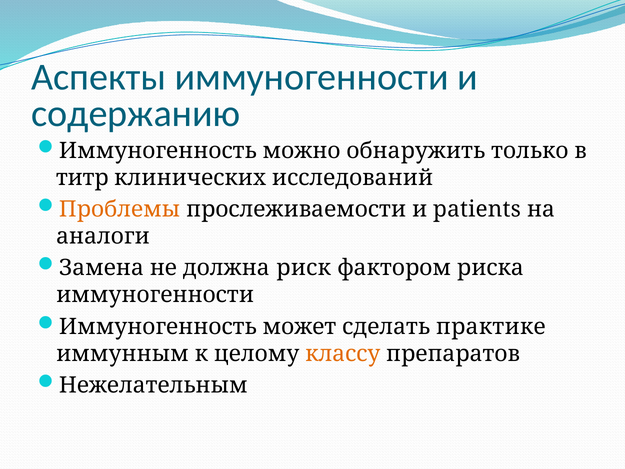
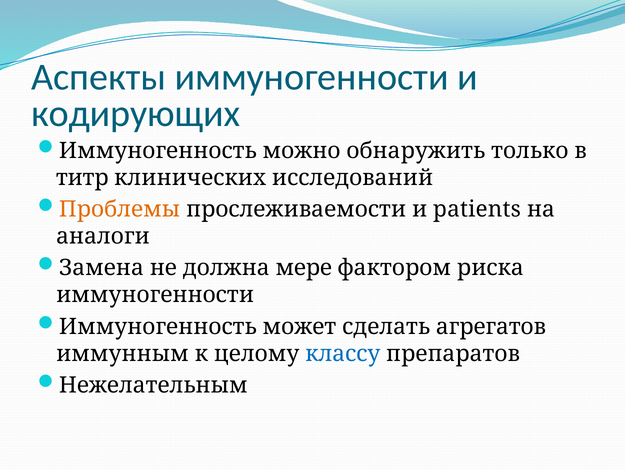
содержанию: содержанию -> кодирующих (136, 114)
риск: риск -> мере (304, 268)
практике: практике -> агрегатов (491, 326)
классу colour: orange -> blue (343, 353)
